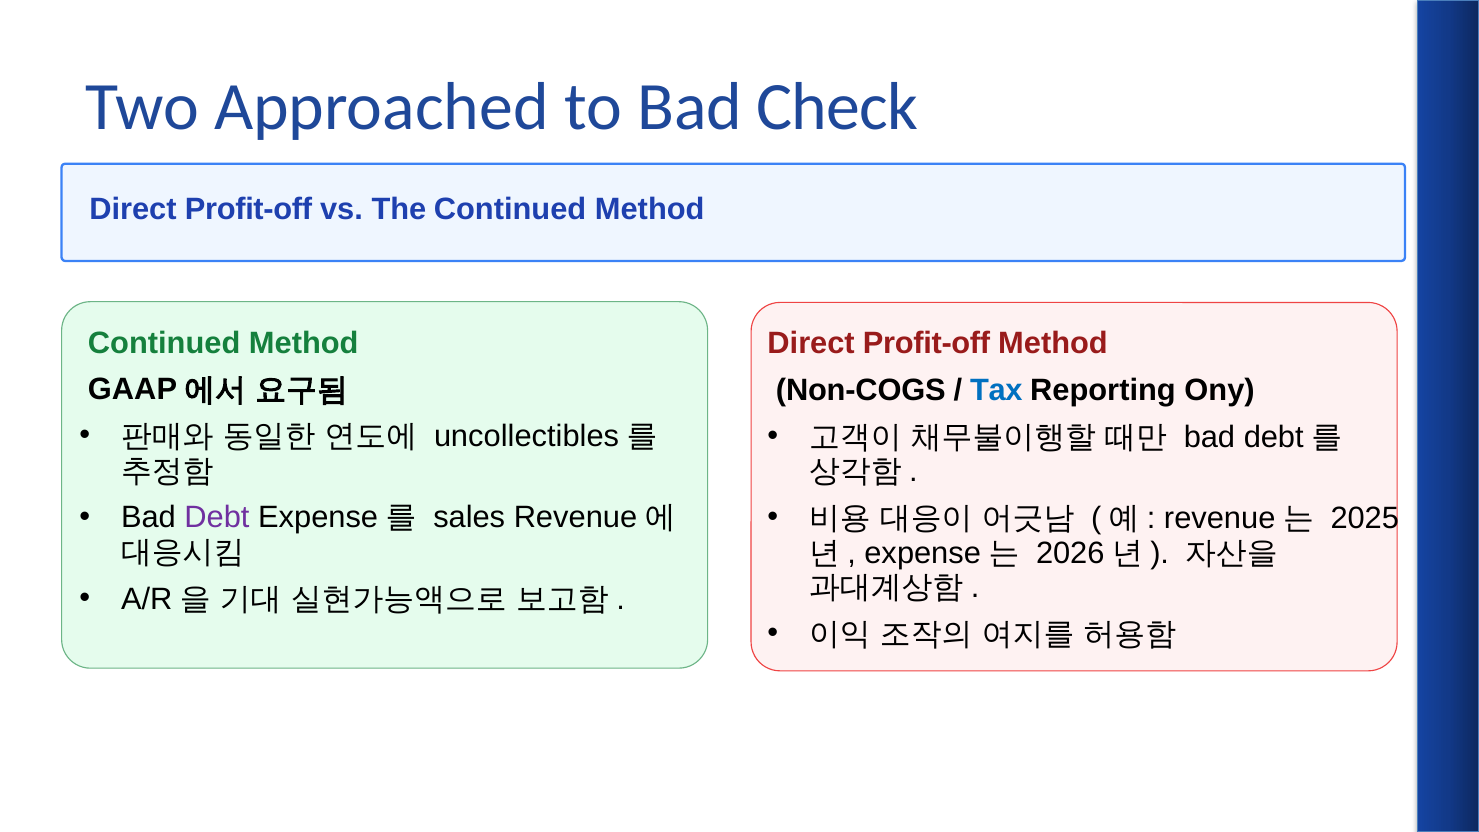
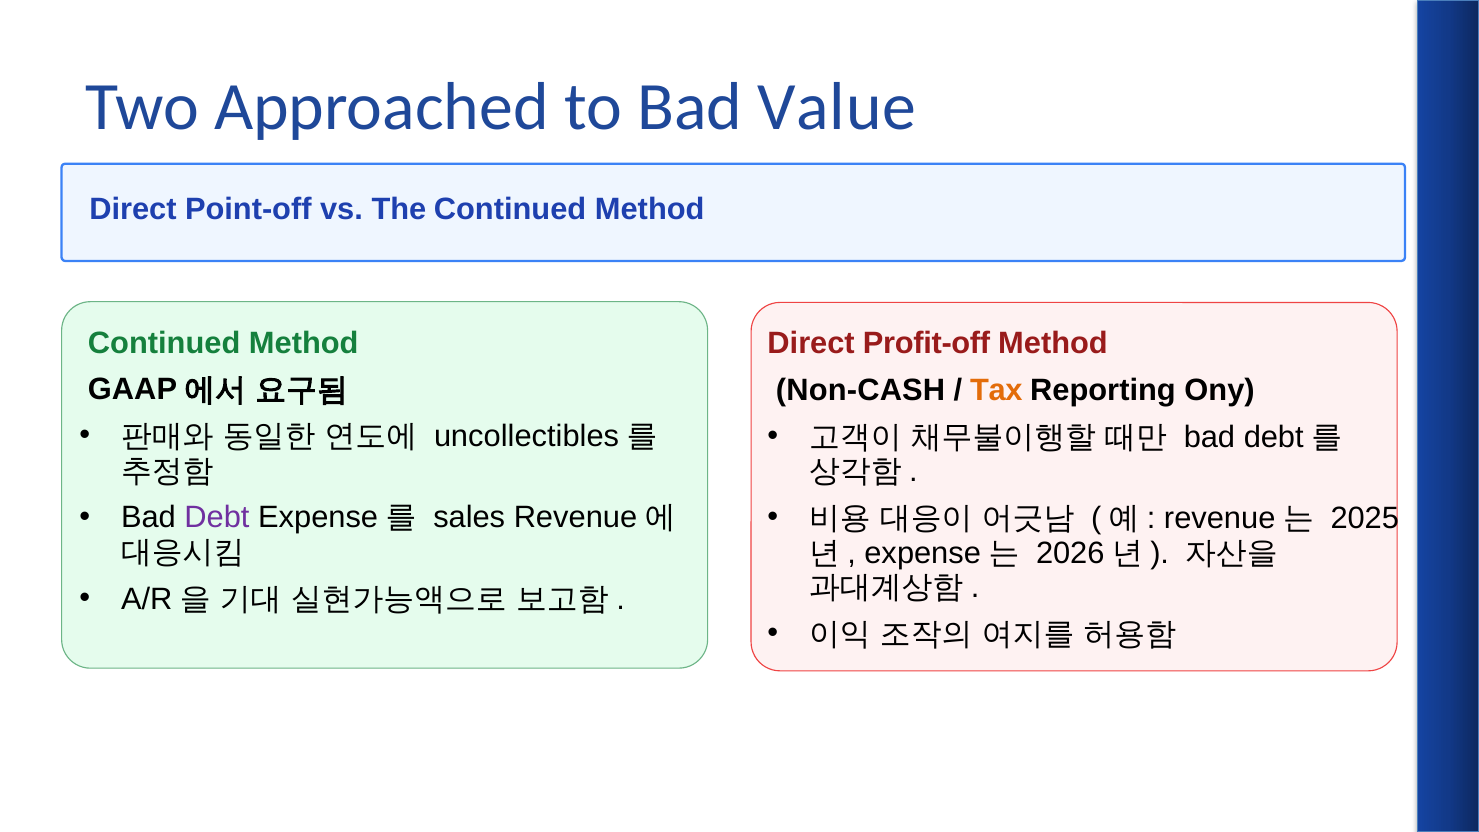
Check: Check -> Value (837, 107)
Profit-off: Profit-off -> Point-off (248, 210)
Non-COGS: Non-COGS -> Non-CASH (861, 390)
Tax colour: blue -> orange (996, 390)
